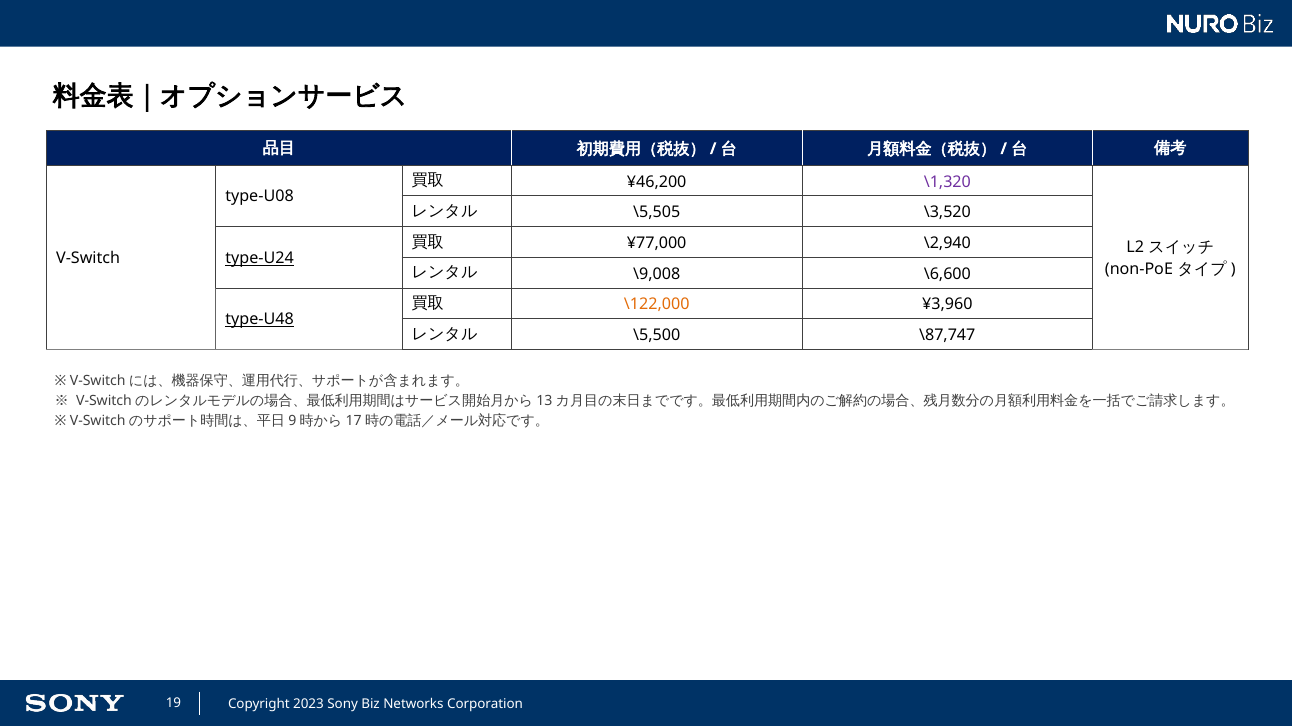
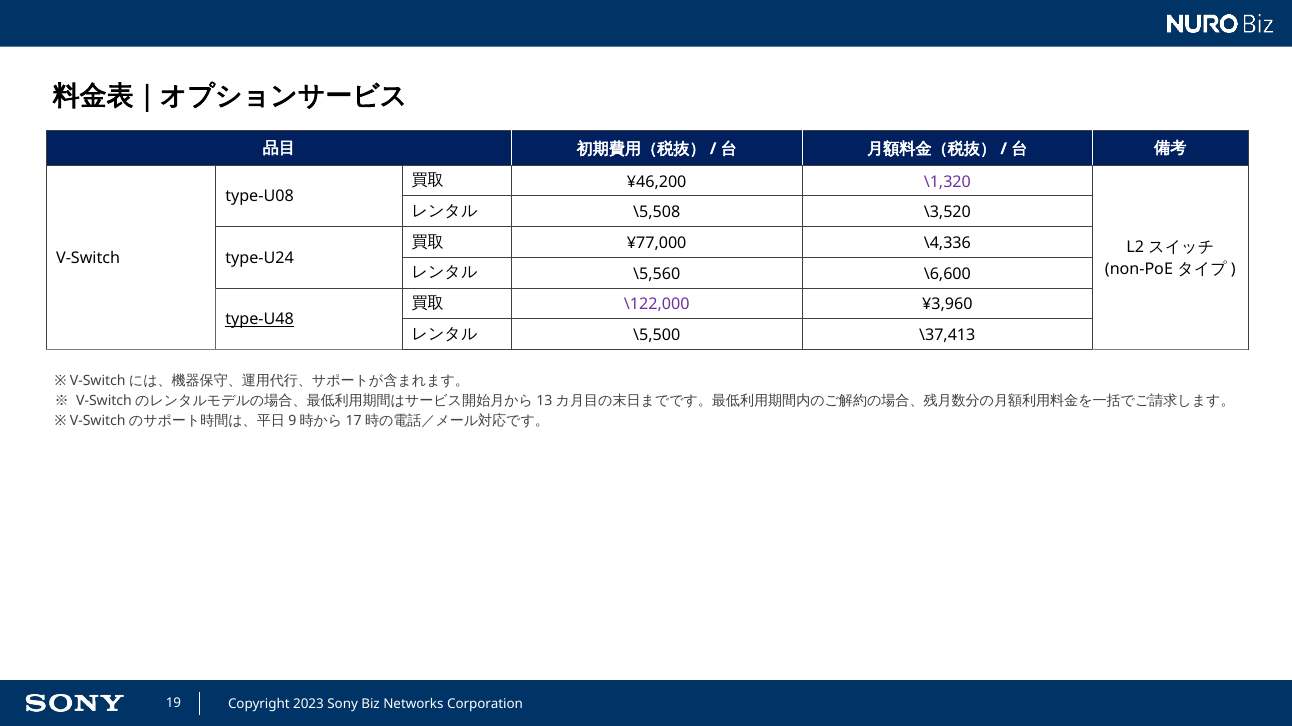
\5,505: \5,505 -> \5,508 (657, 212)
\2,940: \2,940 -> \4,336 (947, 243)
type-U24 underline: present -> none (260, 258)
\9,008: \9,008 -> \5,560 (657, 274)
\122,000 colour: orange -> purple (657, 305)
\87,747: \87,747 -> \37,413 (947, 335)
